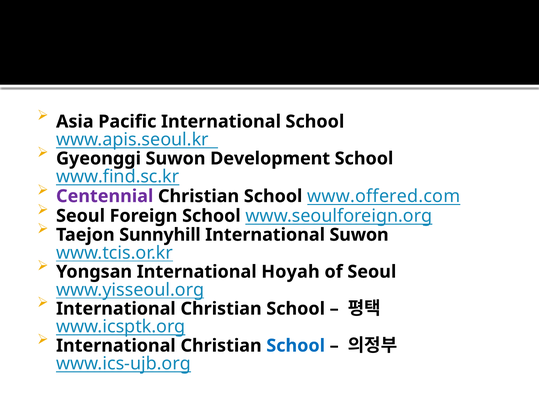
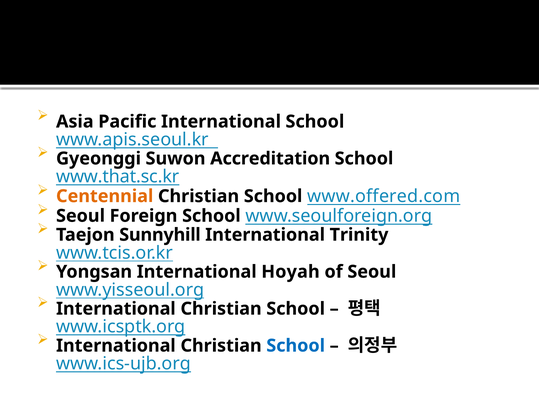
Development: Development -> Accreditation (270, 158)
www.find.sc.kr: www.find.sc.kr -> www.that.sc.kr (118, 176)
Centennial colour: purple -> orange (105, 196)
International Suwon: Suwon -> Trinity (359, 234)
